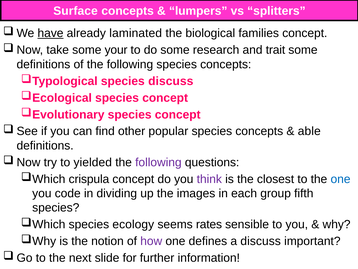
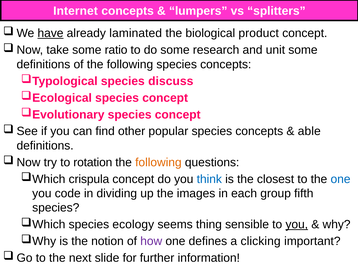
Surface: Surface -> Internet (76, 11)
families: families -> product (259, 33)
your: your -> ratio (116, 50)
trait: trait -> unit (275, 50)
yielded: yielded -> rotation (93, 162)
following colour: purple -> orange (158, 162)
think colour: purple -> blue (209, 179)
rates: rates -> thing (209, 224)
you underline: none -> present (297, 224)
a discuss: discuss -> clicking (261, 241)
